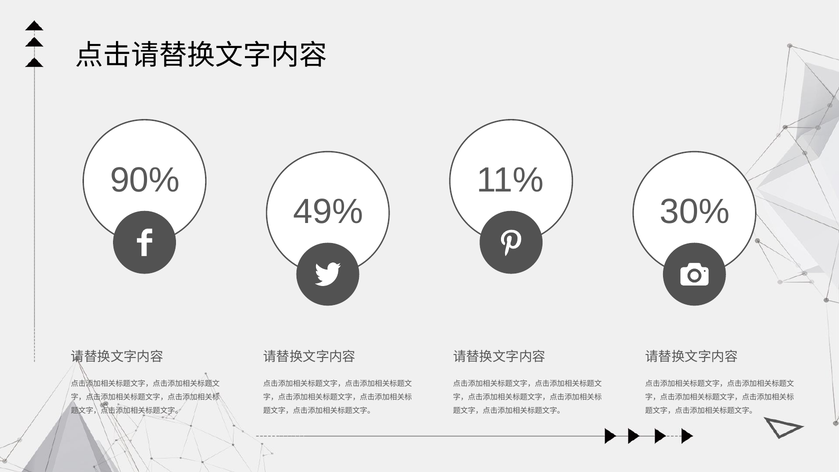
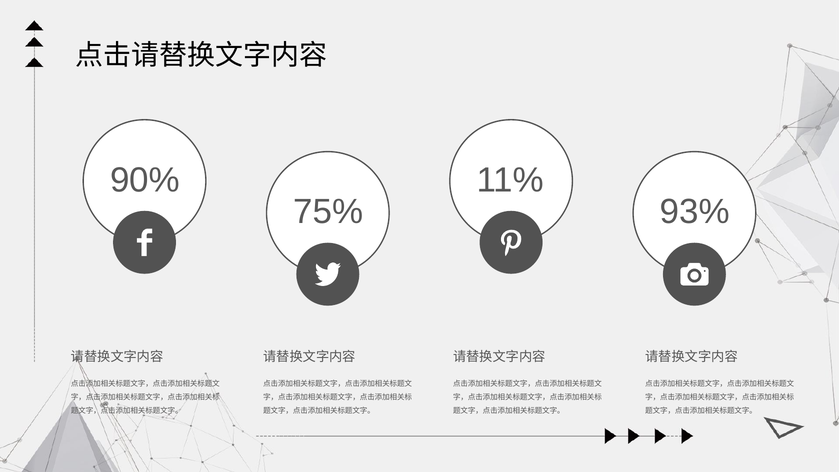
49%: 49% -> 75% (328, 212)
30%: 30% -> 93% (695, 212)
